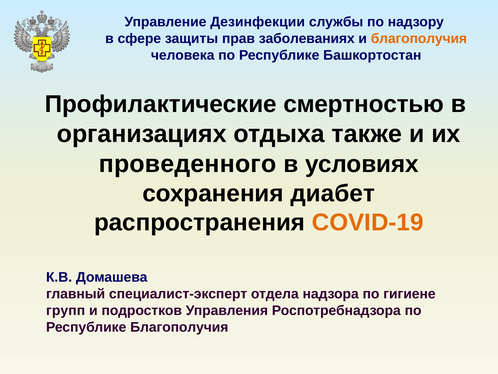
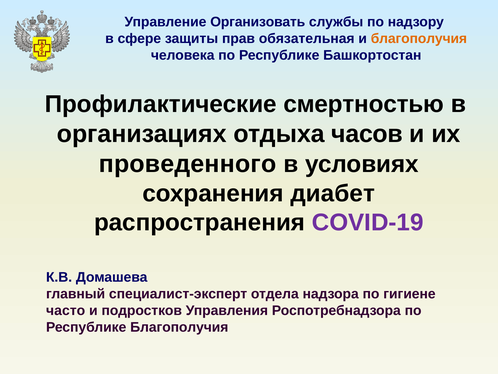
Дезинфекции: Дезинфекции -> Организовать (258, 22)
заболеваниях: заболеваниях -> обязательная (307, 39)
также: также -> часов (367, 134)
COVID-19 colour: orange -> purple (368, 222)
групп: групп -> часто (66, 310)
